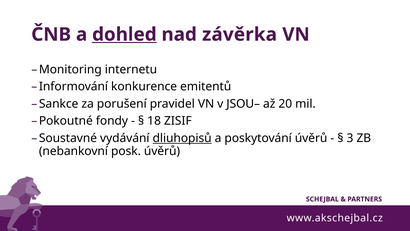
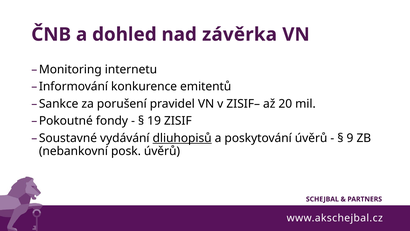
dohled underline: present -> none (124, 34)
JSOU–: JSOU– -> ZISIF– (243, 104)
18: 18 -> 19 (154, 121)
3: 3 -> 9 (350, 138)
